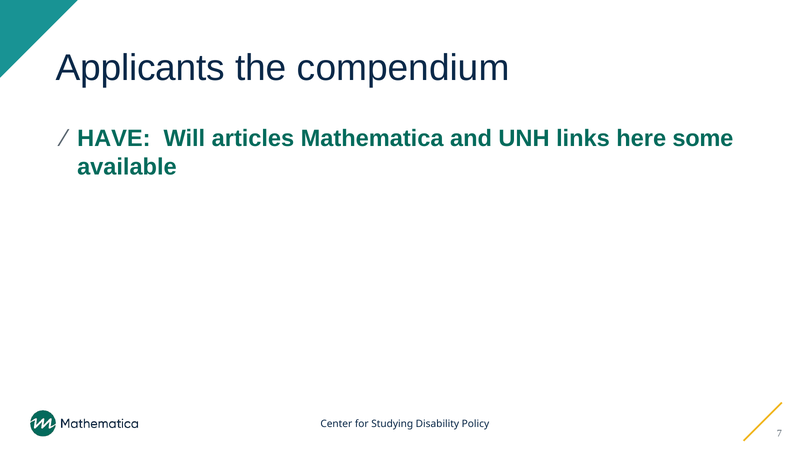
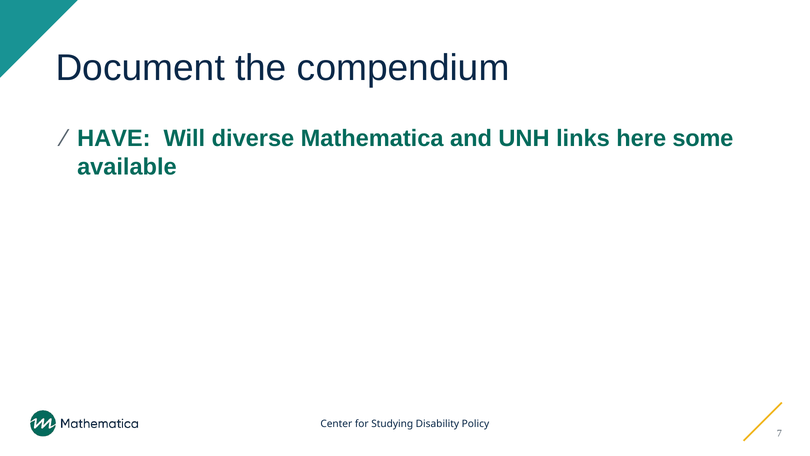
Applicants: Applicants -> Document (140, 68)
articles: articles -> diverse (253, 139)
